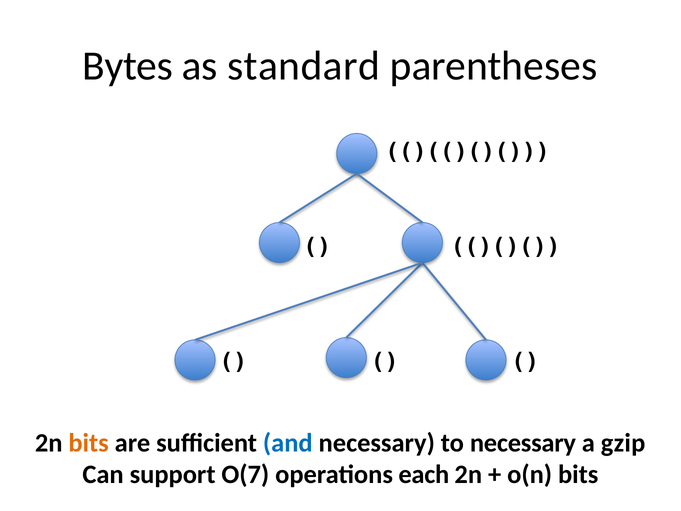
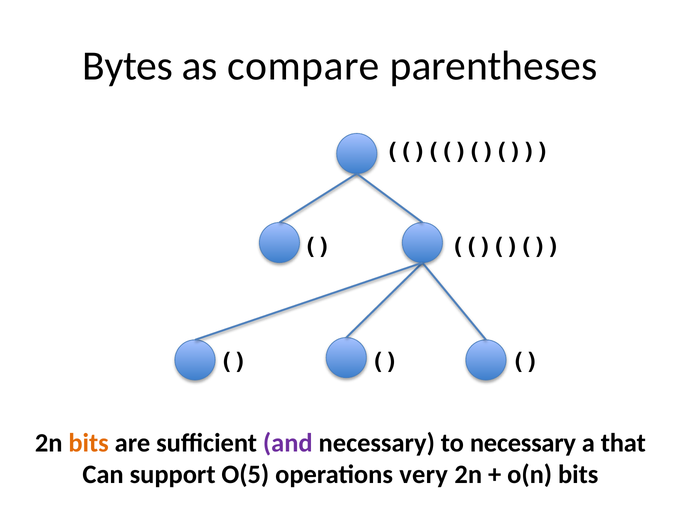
standard: standard -> compare (304, 66)
and colour: blue -> purple (288, 443)
gzip: gzip -> that (623, 443)
O(7: O(7 -> O(5 (245, 474)
each: each -> very (424, 474)
